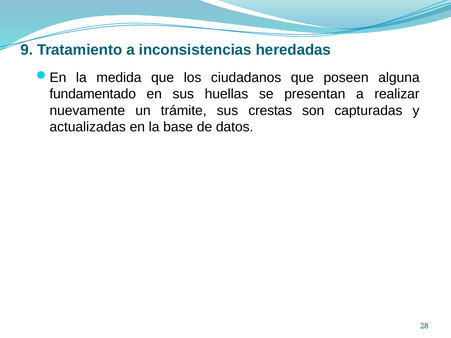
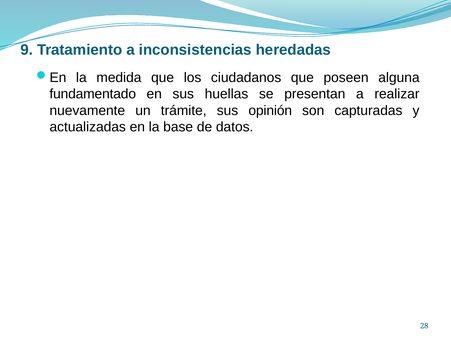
crestas: crestas -> opinión (270, 111)
